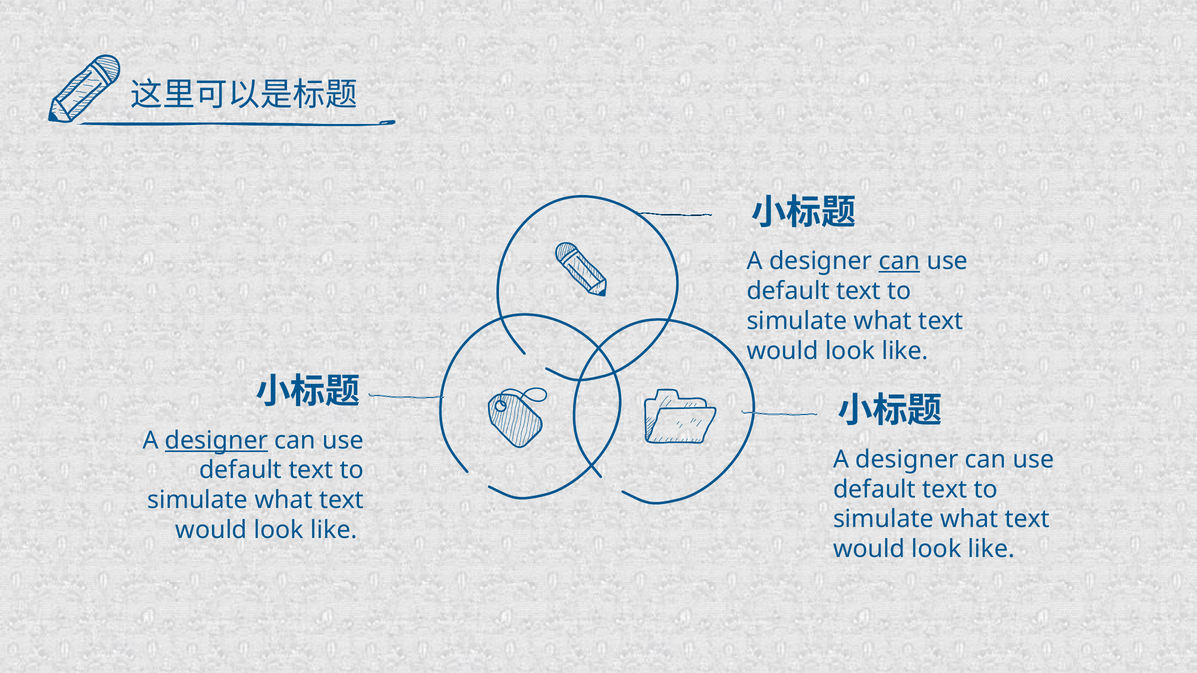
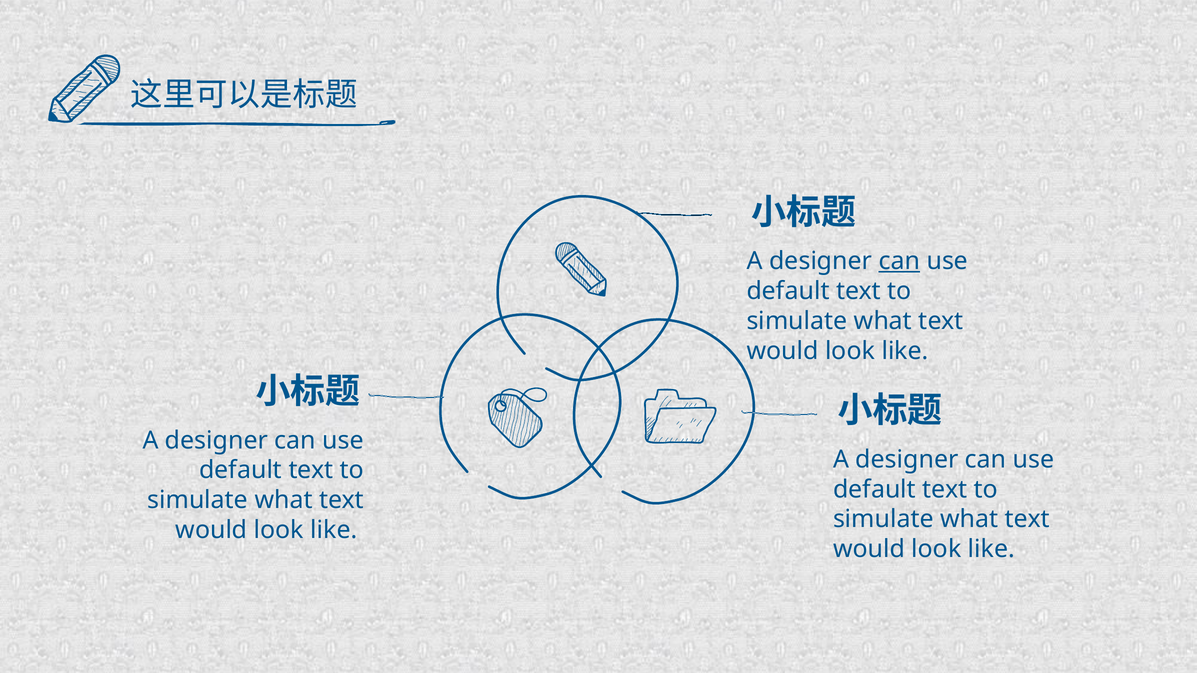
designer underline: present -> none (216, 440)
